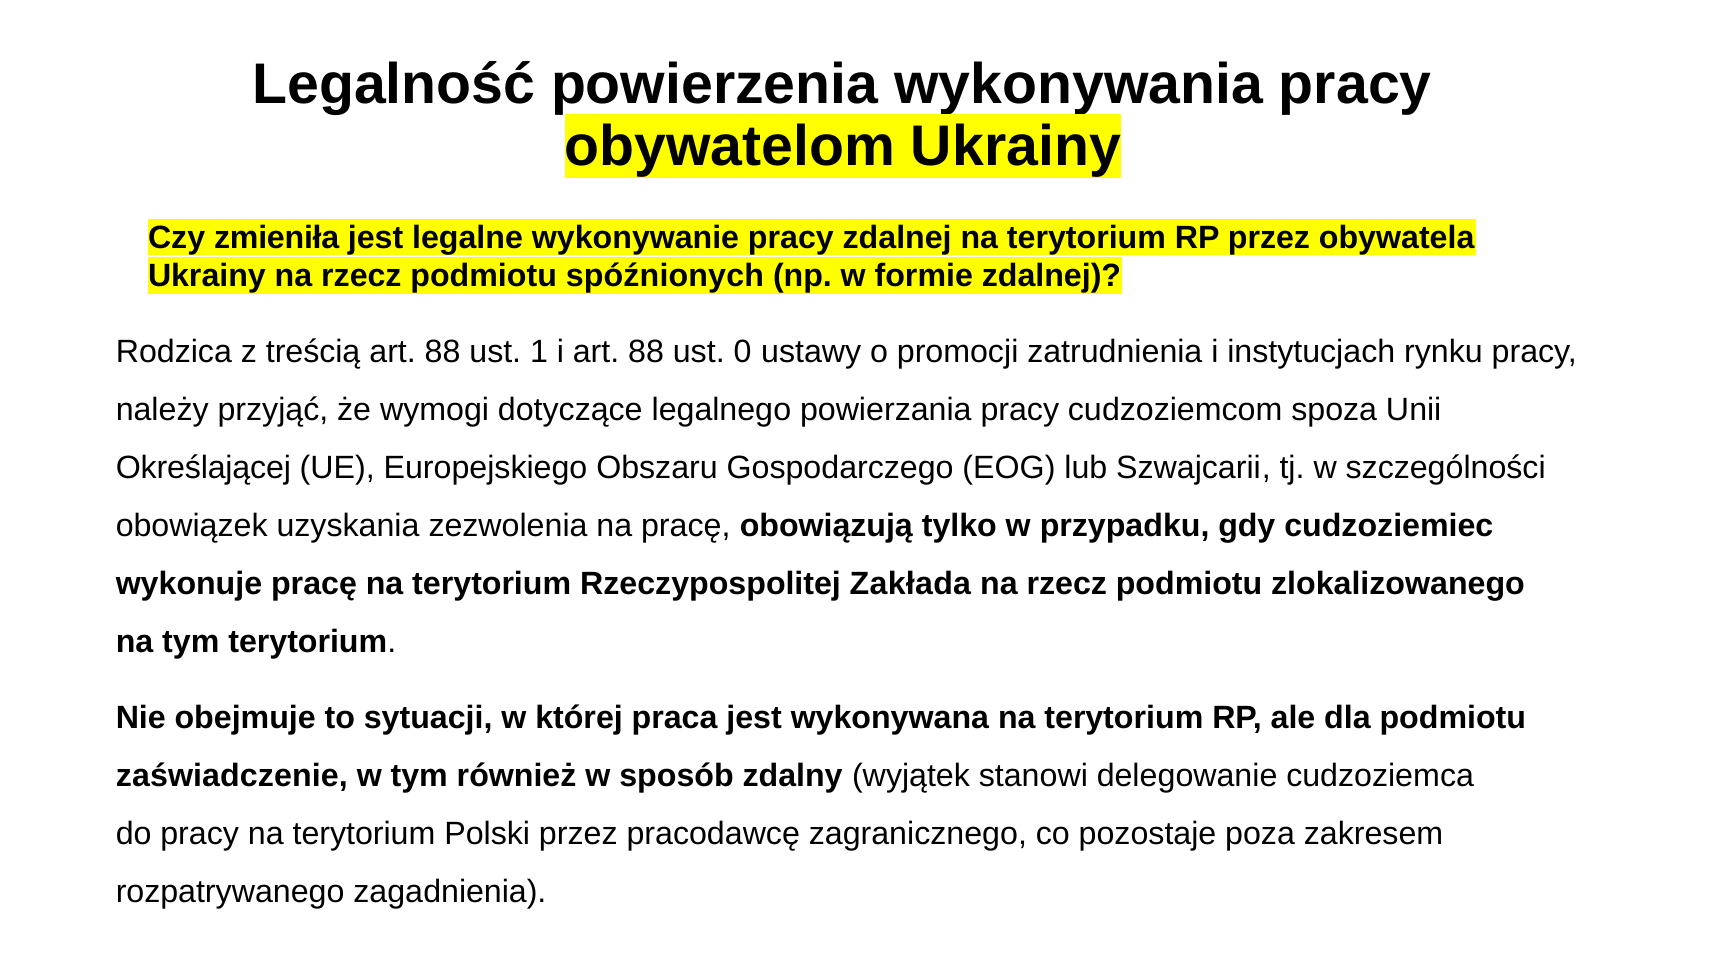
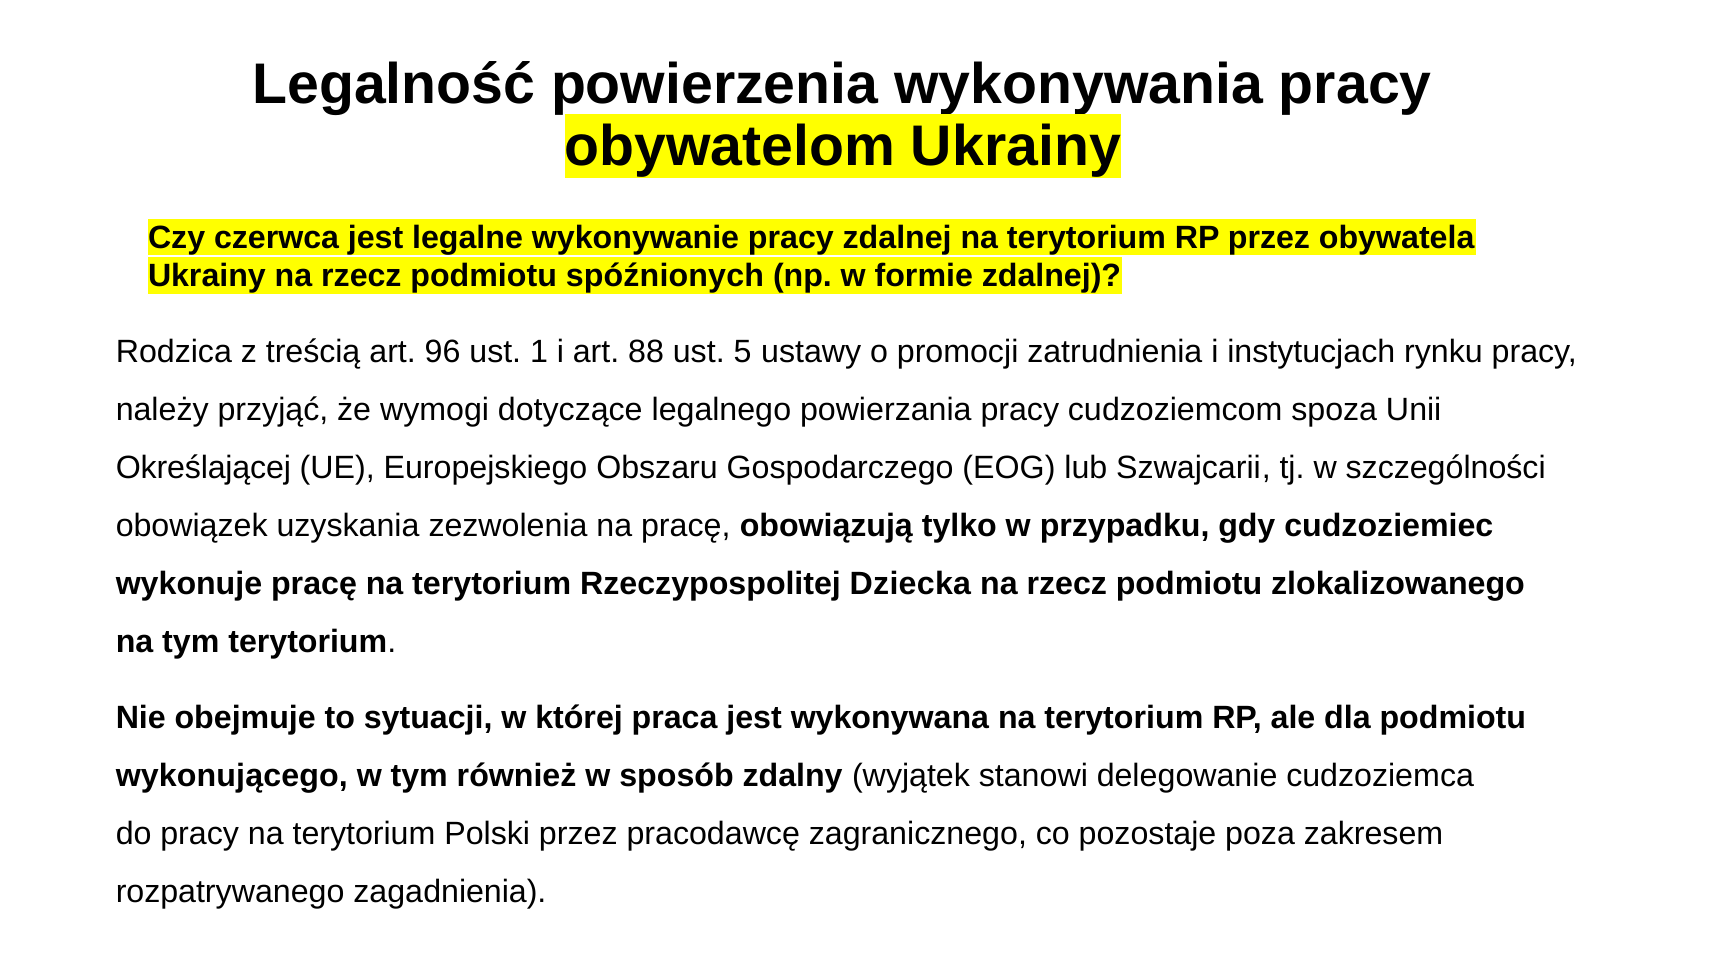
zmieniła: zmieniła -> czerwca (277, 237)
treścią art 88: 88 -> 96 (443, 352)
0: 0 -> 5 (742, 352)
Zakłada: Zakłada -> Dziecka (910, 583)
zaświadczenie: zaświadczenie -> wykonującego (232, 775)
